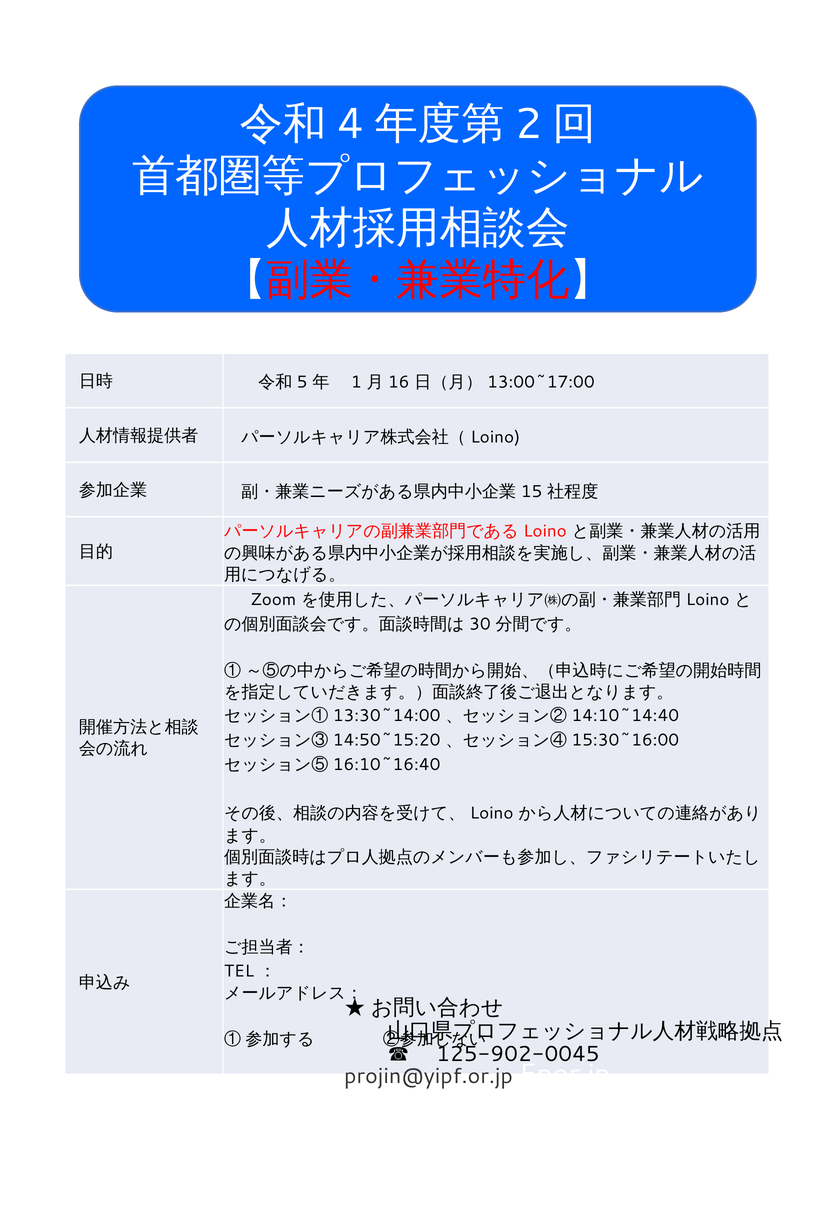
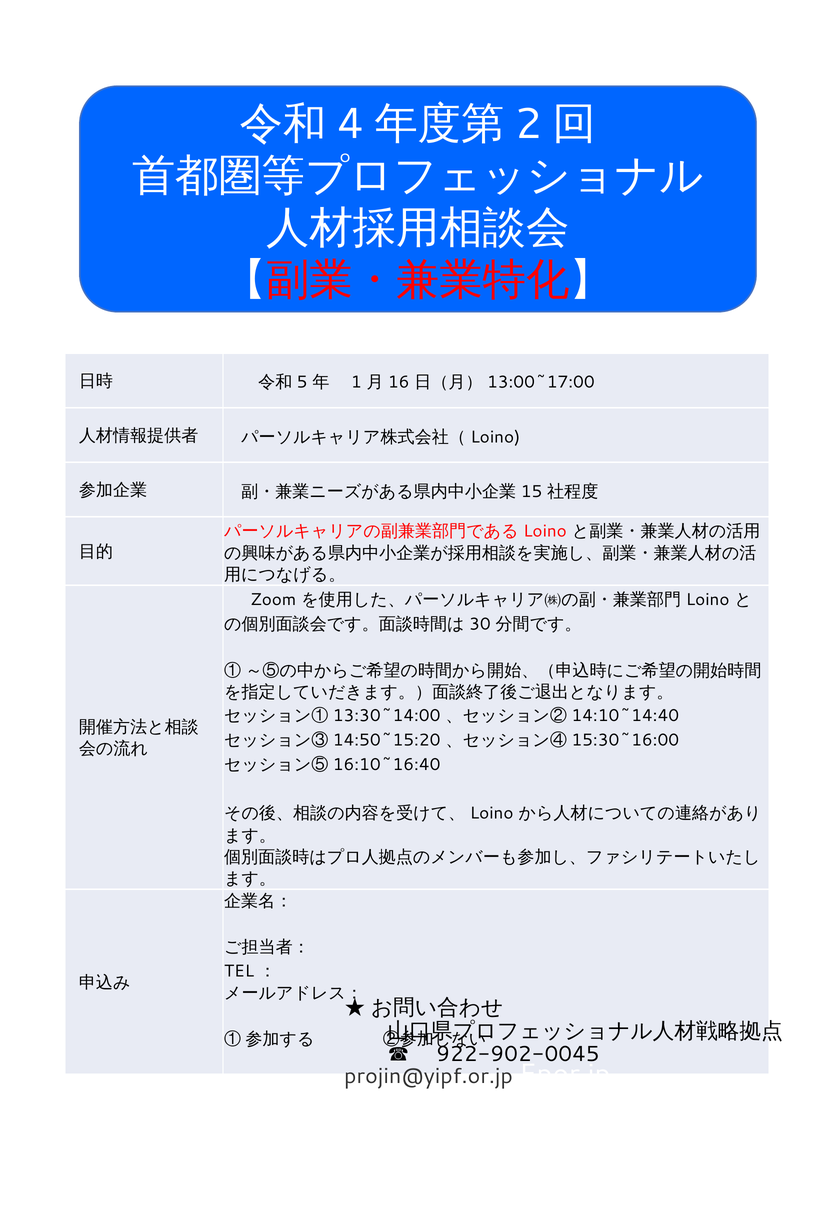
125-902-0045: 125-902-0045 -> 922-902-0045 (518, 1054)
